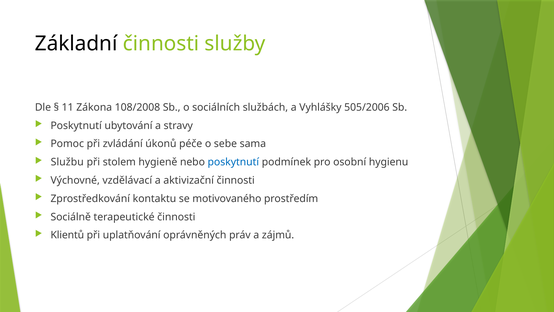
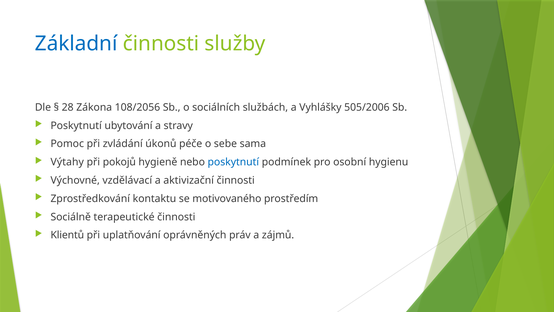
Základní colour: black -> blue (76, 44)
11: 11 -> 28 (68, 107)
108/2008: 108/2008 -> 108/2056 (137, 107)
Službu: Službu -> Výtahy (67, 162)
stolem: stolem -> pokojů (119, 162)
